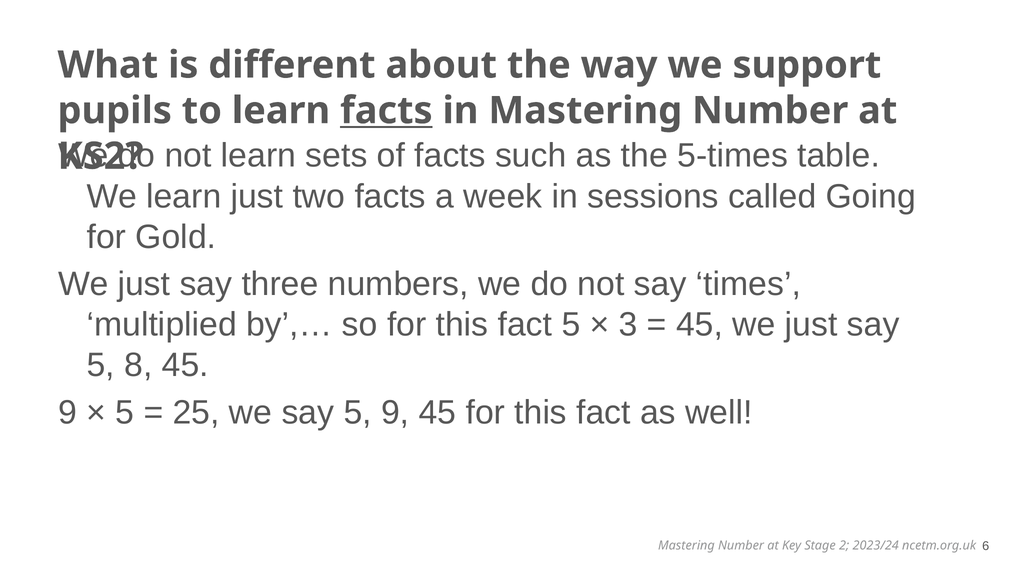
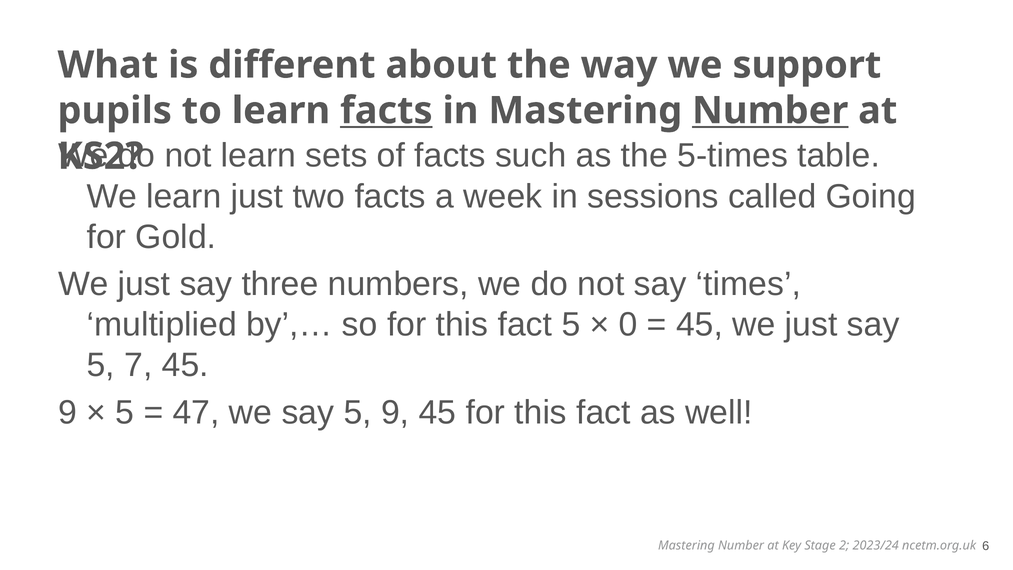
Number underline: none -> present (770, 111)
3: 3 -> 0 (628, 325)
8: 8 -> 7 (138, 365)
25: 25 -> 47 (196, 412)
